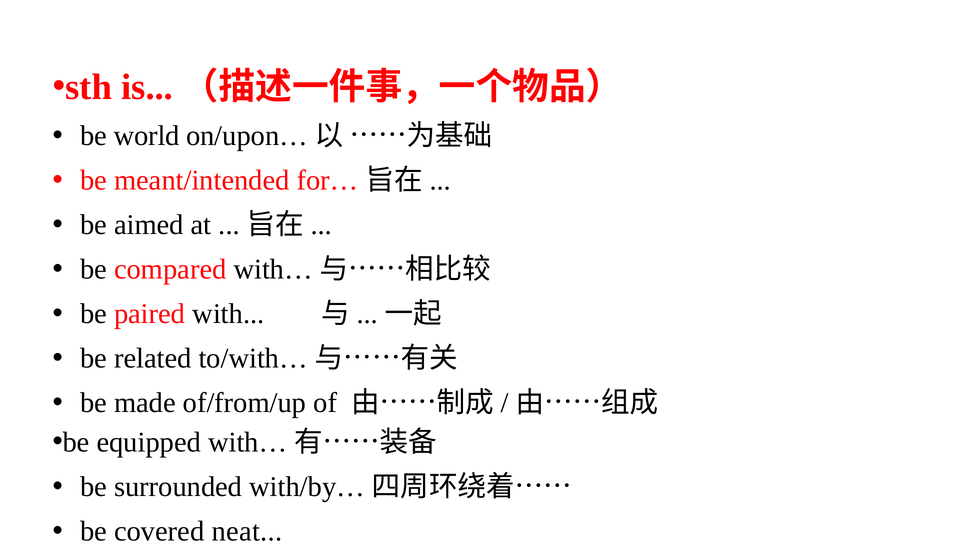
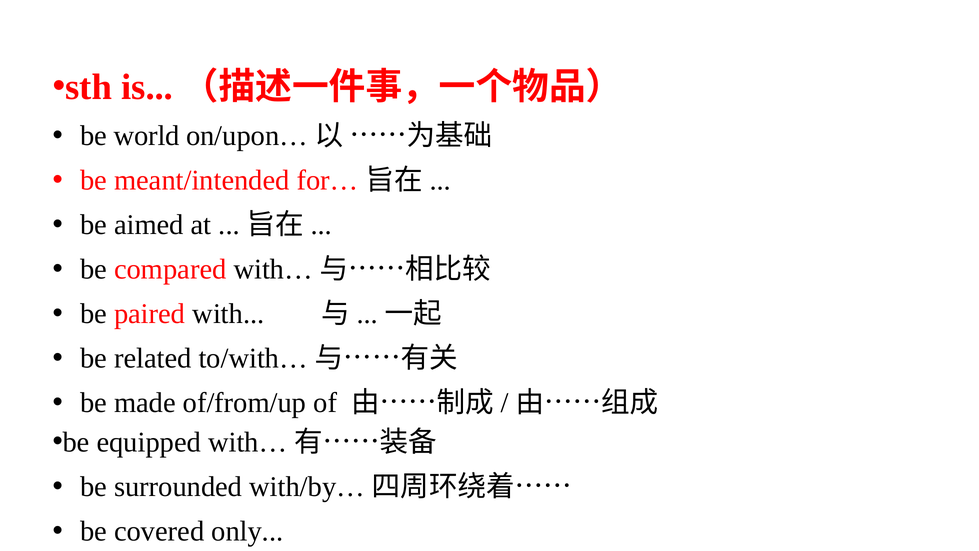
neat: neat -> only (247, 531)
